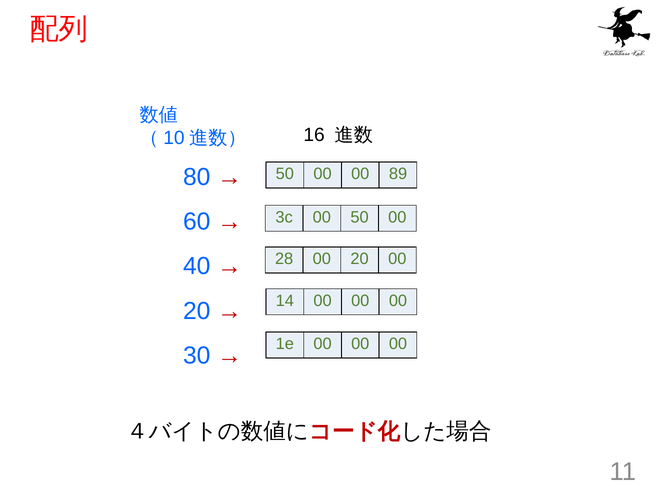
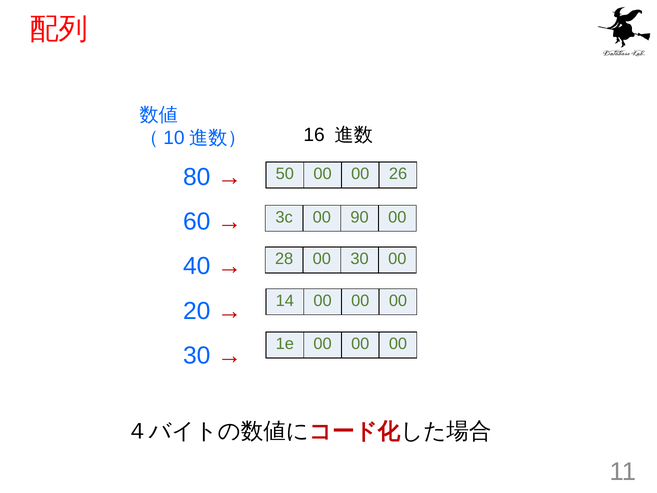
89: 89 -> 26 (398, 174)
00 50: 50 -> 90 (360, 217)
00 20: 20 -> 30 (360, 259)
